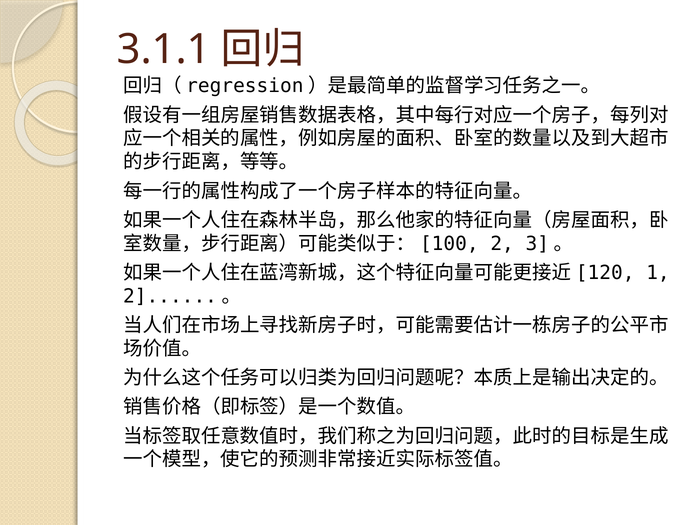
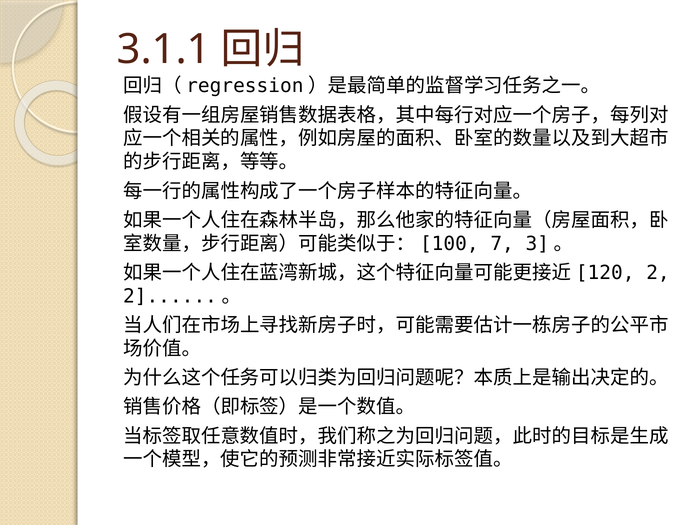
2: 2 -> 7 (502, 244)
1: 1 -> 2 (658, 273)
